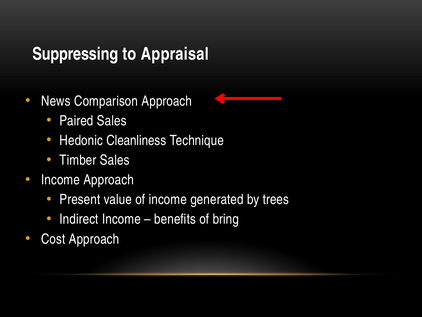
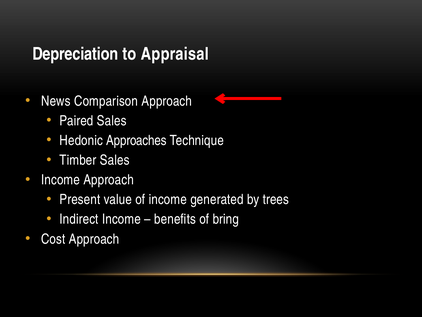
Suppressing: Suppressing -> Depreciation (75, 54)
Cleanliness: Cleanliness -> Approaches (136, 140)
